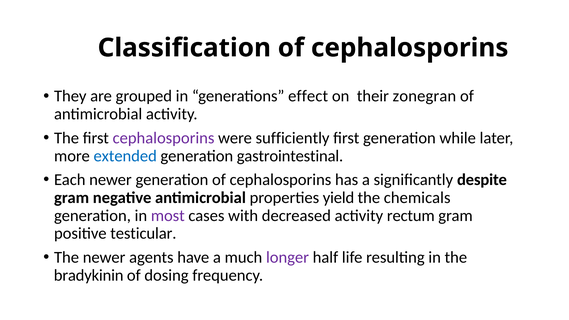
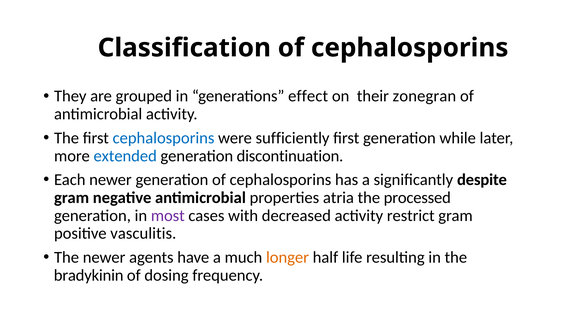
cephalosporins colour: purple -> blue (164, 138)
gastrointestinal: gastrointestinal -> discontinuation (290, 156)
yield: yield -> atria (338, 198)
chemicals: chemicals -> processed (417, 198)
rectum: rectum -> restrict (411, 216)
testicular: testicular -> vasculitis (143, 234)
longer colour: purple -> orange (287, 257)
